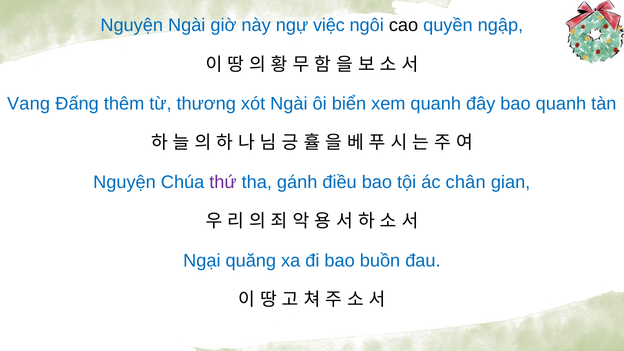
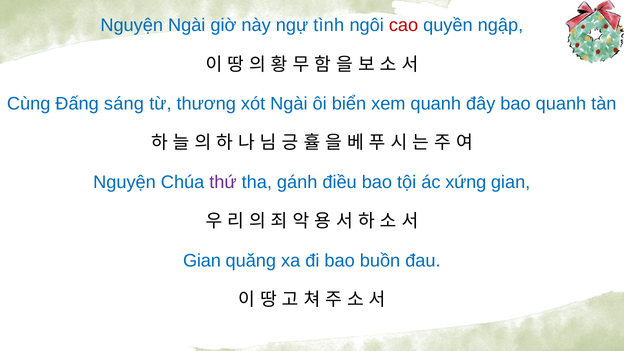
việc: việc -> tình (329, 25)
cao colour: black -> red (404, 25)
Vang: Vang -> Cùng (29, 104)
thêm: thêm -> sáng (124, 104)
chân: chân -> xứng (466, 182)
Ngại: Ngại -> Gian (202, 261)
